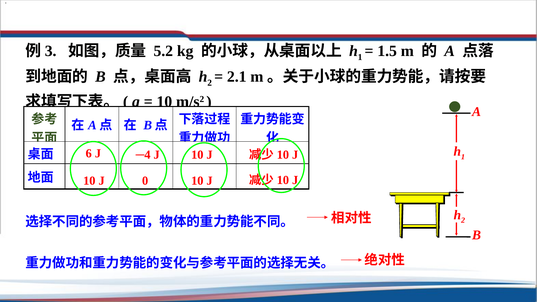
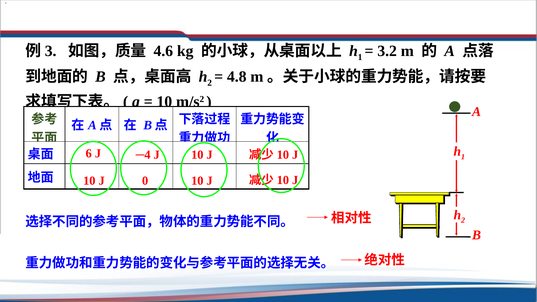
5.2: 5.2 -> 4.6 (163, 51)
1.5: 1.5 -> 3.2 (387, 51)
2.1: 2.1 -> 4.8 (237, 77)
